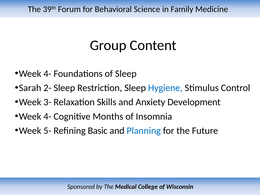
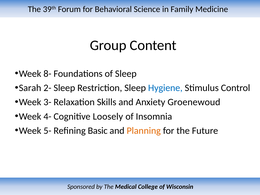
4-: 4- -> 8- (47, 74)
Development: Development -> Groenewoud (194, 102)
Months: Months -> Loosely (108, 116)
Planning colour: blue -> orange (144, 131)
